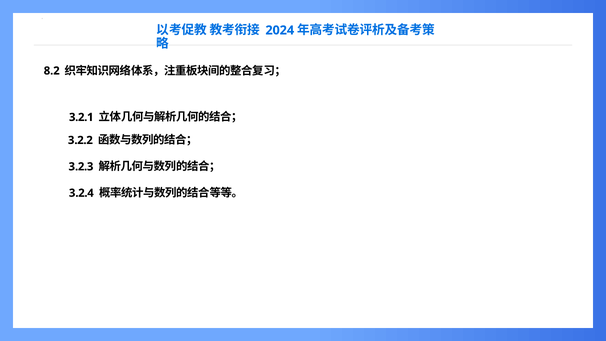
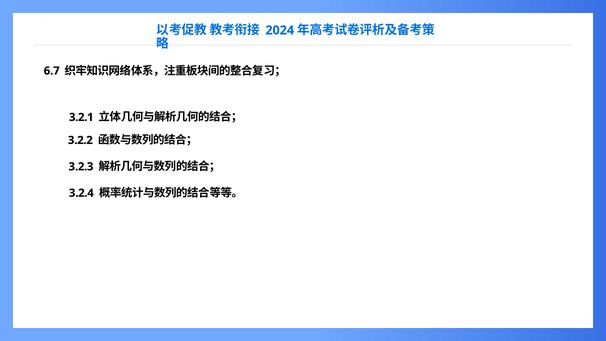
8.2: 8.2 -> 6.7 (52, 71)
